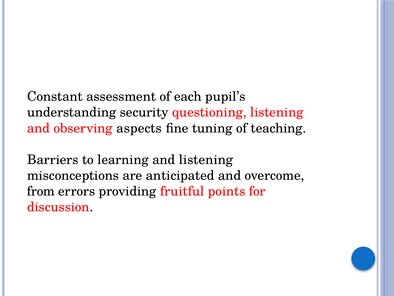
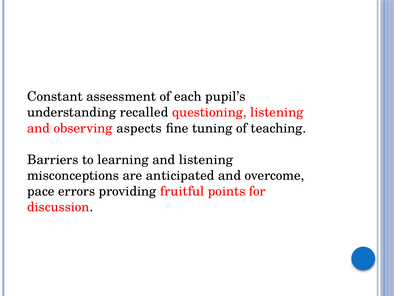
security: security -> recalled (144, 112)
from: from -> pace (41, 191)
